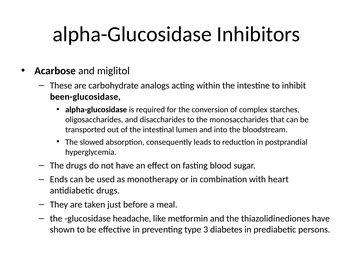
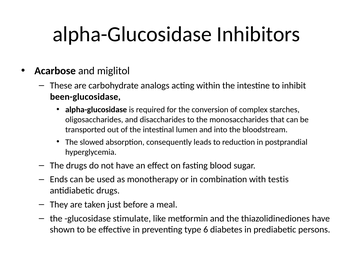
heart: heart -> testis (278, 179)
headache: headache -> stimulate (132, 218)
3: 3 -> 6 (206, 229)
